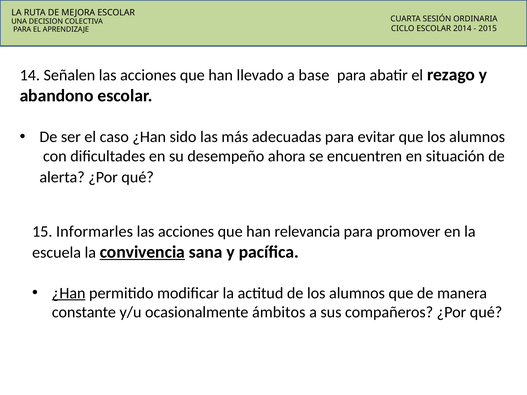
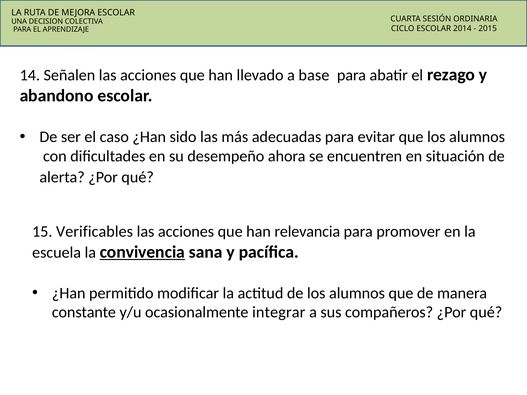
Informarles: Informarles -> Verificables (95, 232)
¿Han underline: present -> none (69, 293)
ámbitos: ámbitos -> integrar (279, 313)
